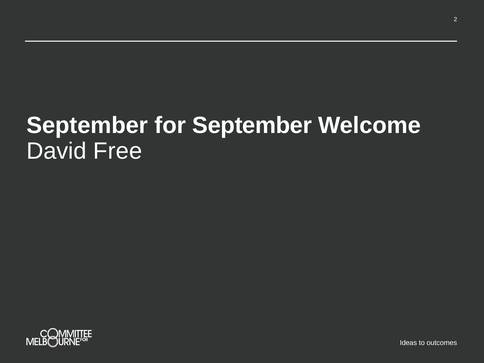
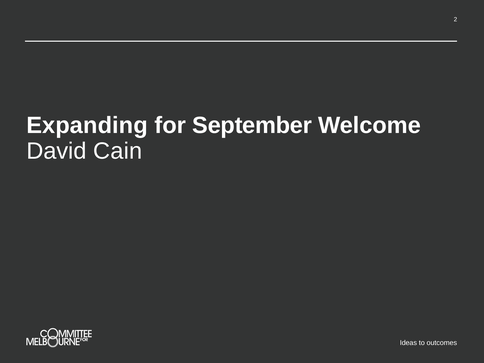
September: September -> Expanding (87, 126)
Free: Free -> Cain (118, 151)
